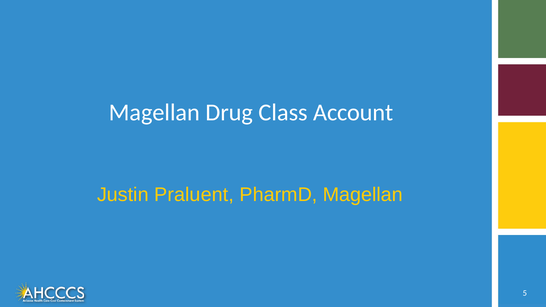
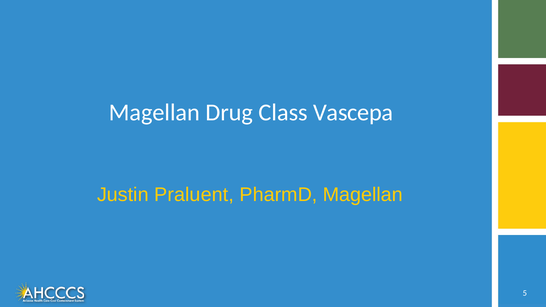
Account: Account -> Vascepa (353, 113)
